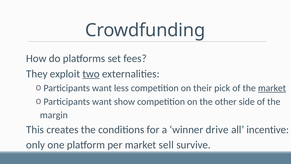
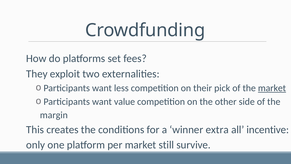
two underline: present -> none (91, 74)
show: show -> value (125, 101)
drive: drive -> extra (217, 129)
sell: sell -> still (166, 145)
